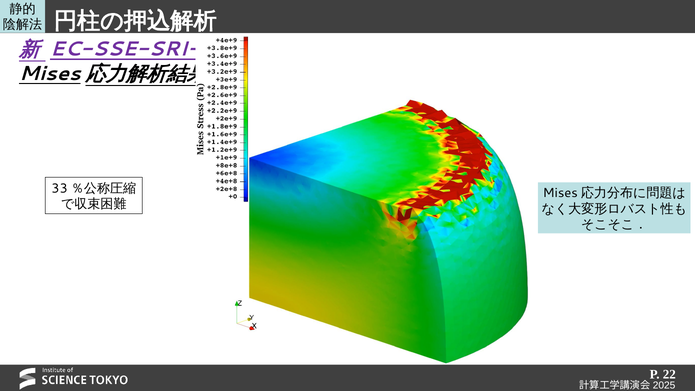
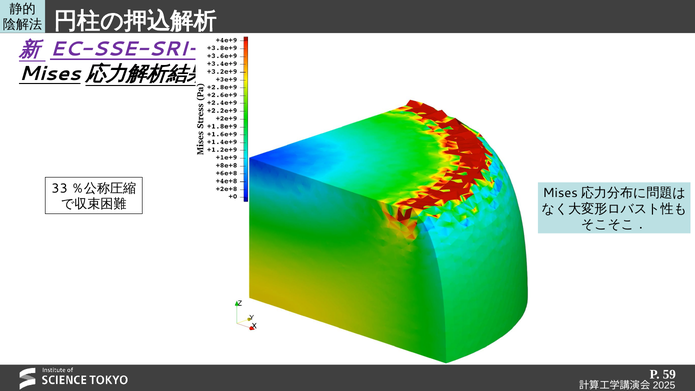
22: 22 -> 59 (669, 374)
